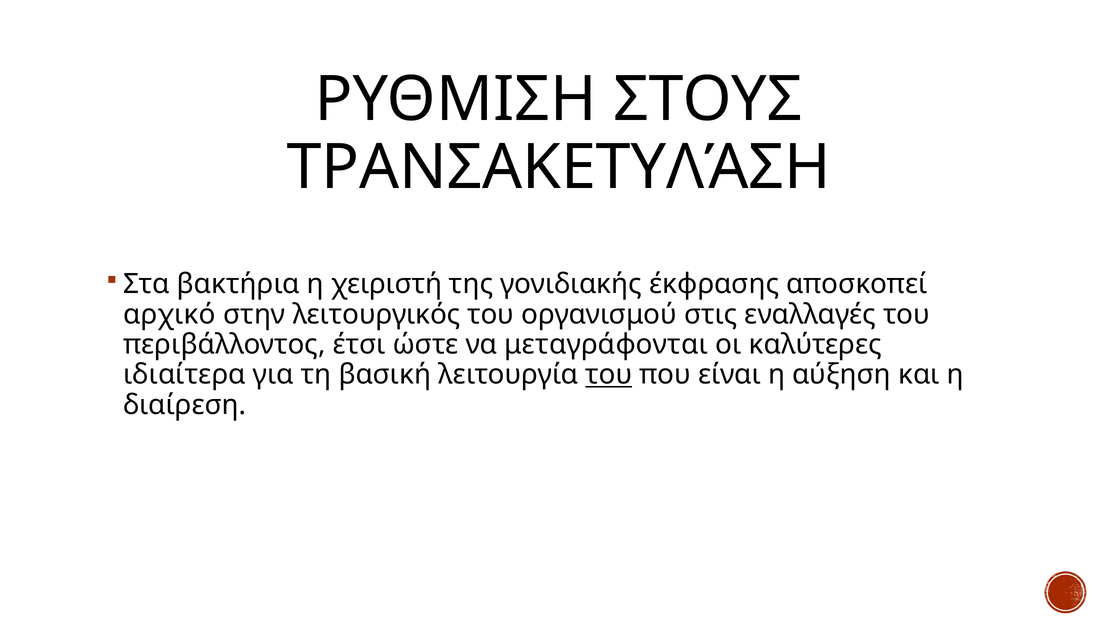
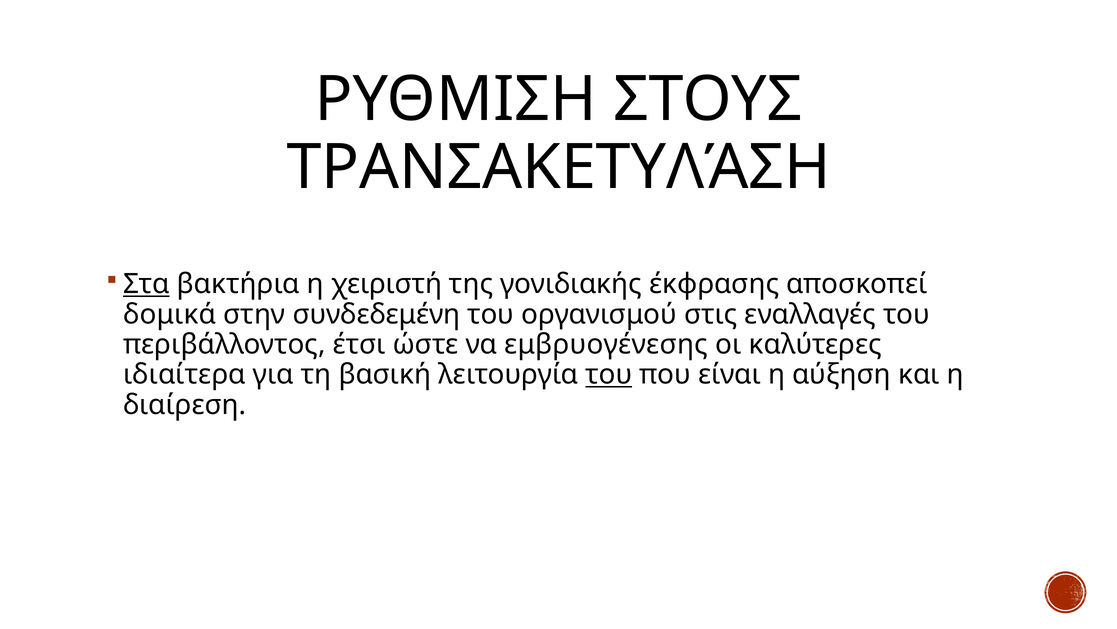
Στα underline: none -> present (146, 284)
αρχικό: αρχικό -> δομικά (170, 314)
λειτουργικός: λειτουργικός -> συνδεδεμένη (376, 314)
μεταγράφονται: μεταγράφονται -> εμβρυογένεσης (606, 344)
